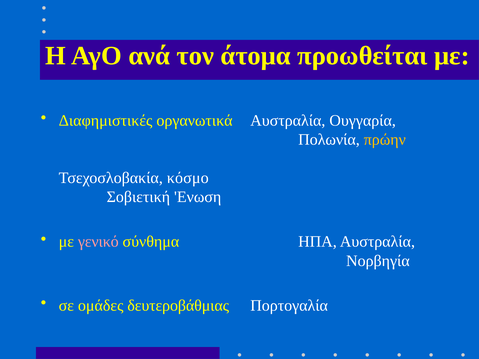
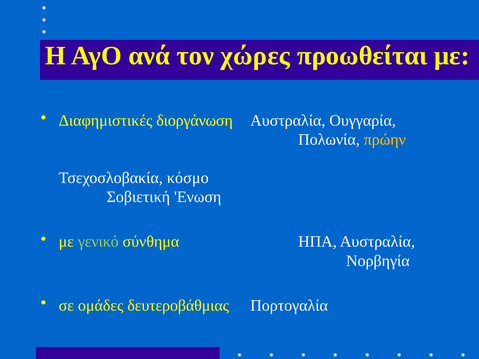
άτομα: άτομα -> χώρες (255, 56)
οργανωτικά: οργανωτικά -> διοργάνωση (195, 121)
γενικό colour: pink -> light green (98, 242)
